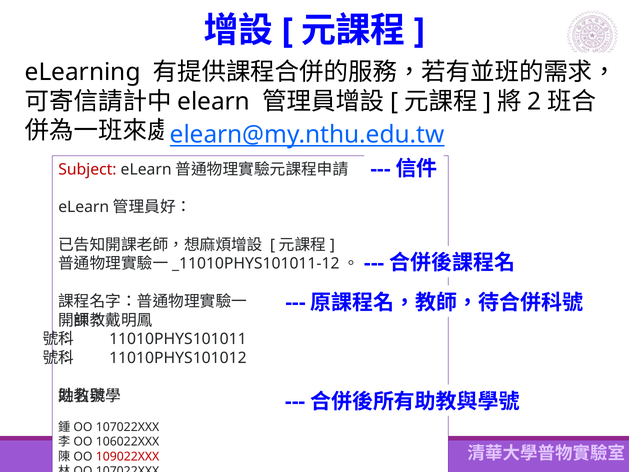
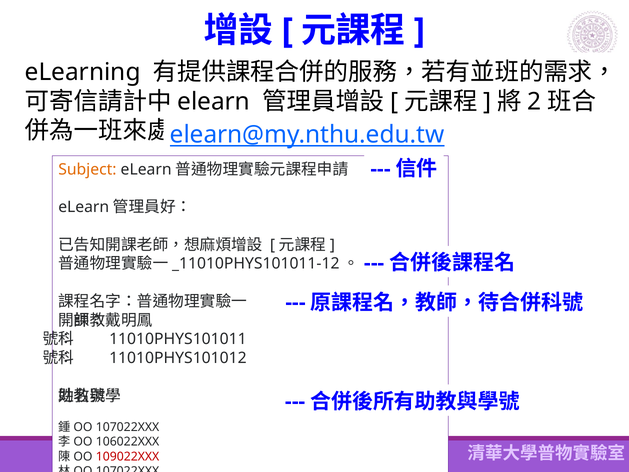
Subject colour: red -> orange (87, 169)
